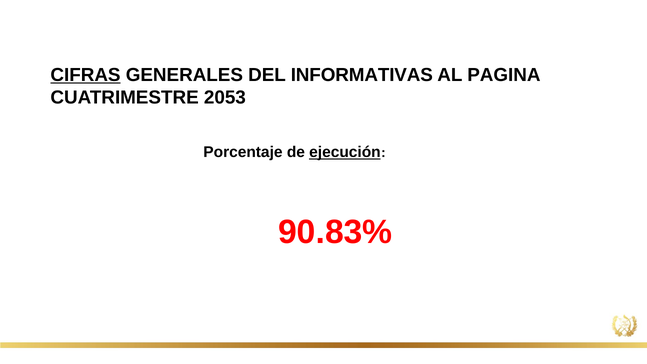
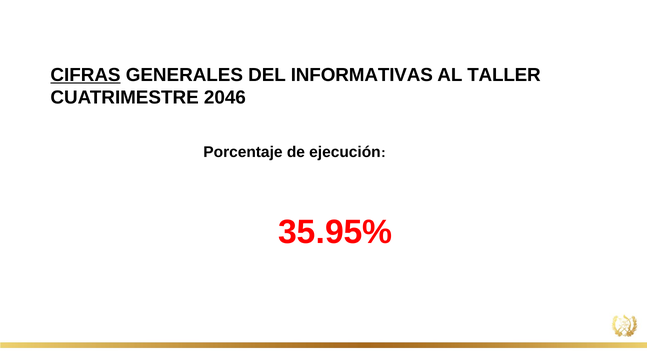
PAGINA: PAGINA -> TALLER (504, 75)
2053: 2053 -> 2046 (225, 98)
ejecución underline: present -> none (345, 152)
90.83%: 90.83% -> 35.95% (335, 232)
